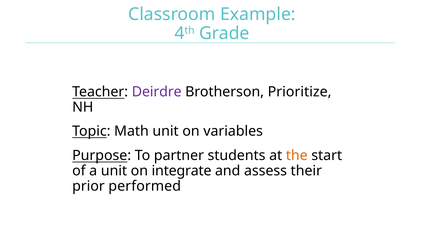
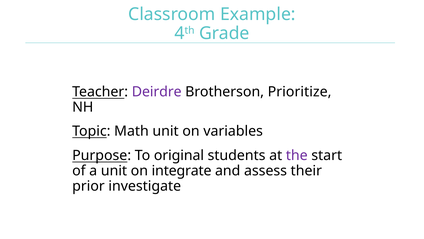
partner: partner -> original (179, 155)
the colour: orange -> purple (297, 155)
performed: performed -> investigate (145, 186)
